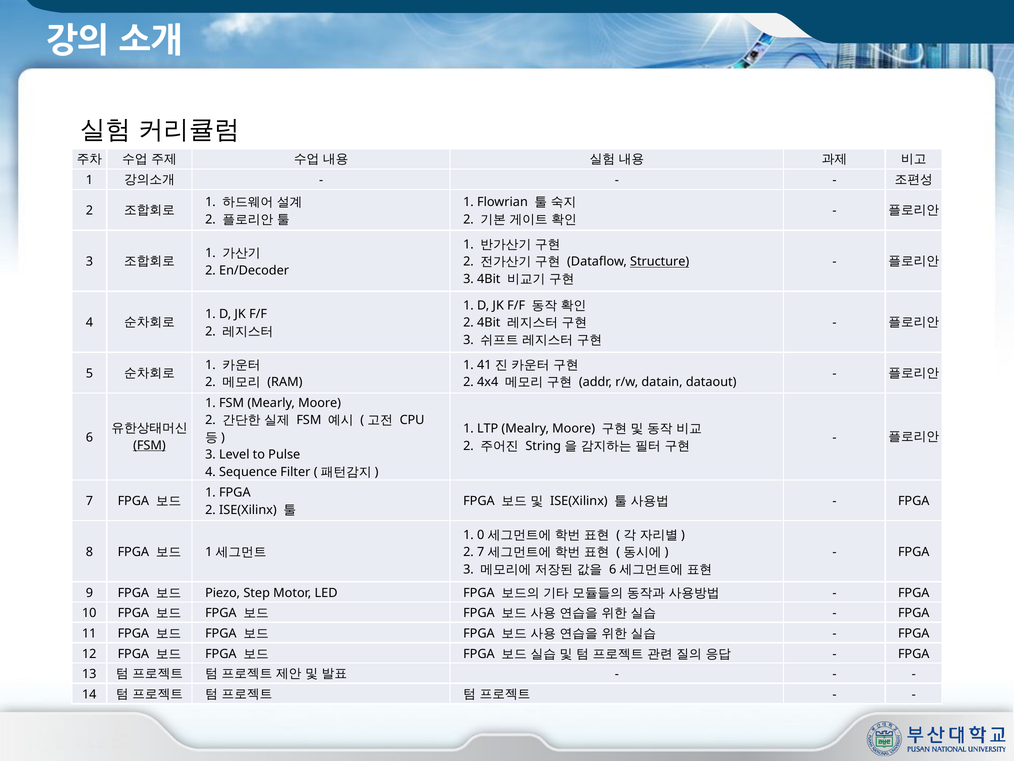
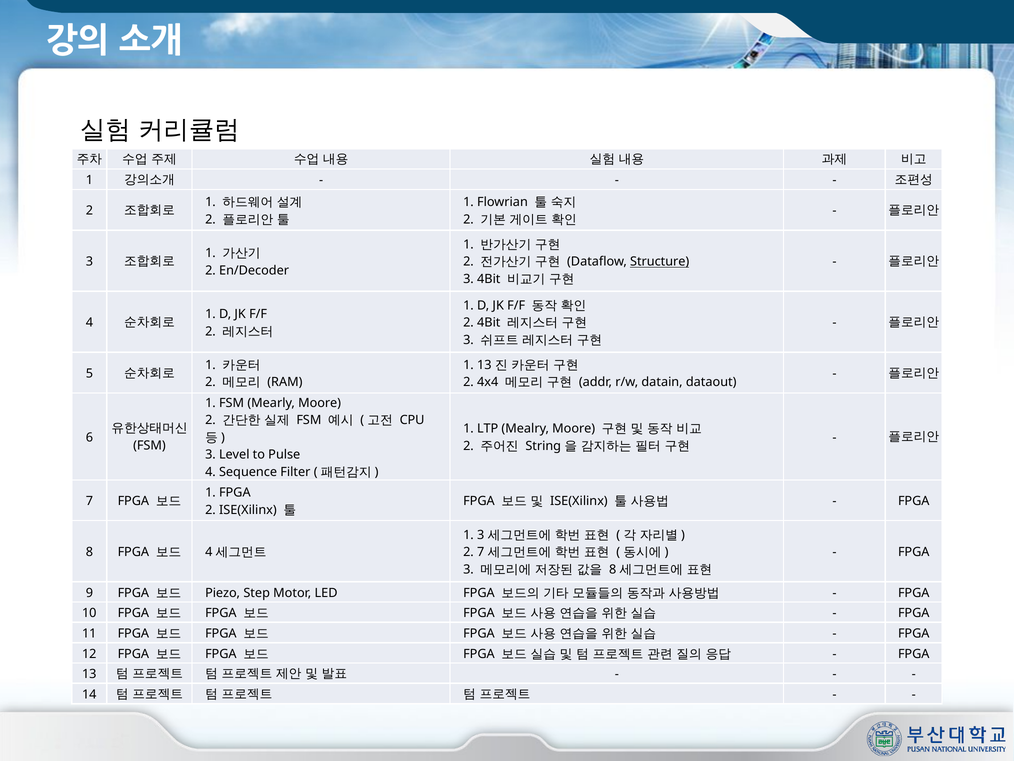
1 41: 41 -> 13 (484, 365)
FSM underline: present -> none (149, 445)
1 0: 0 -> 3 (481, 535)
1: 1 -> 4 (209, 552)
6: 6 -> 8 (613, 569)
